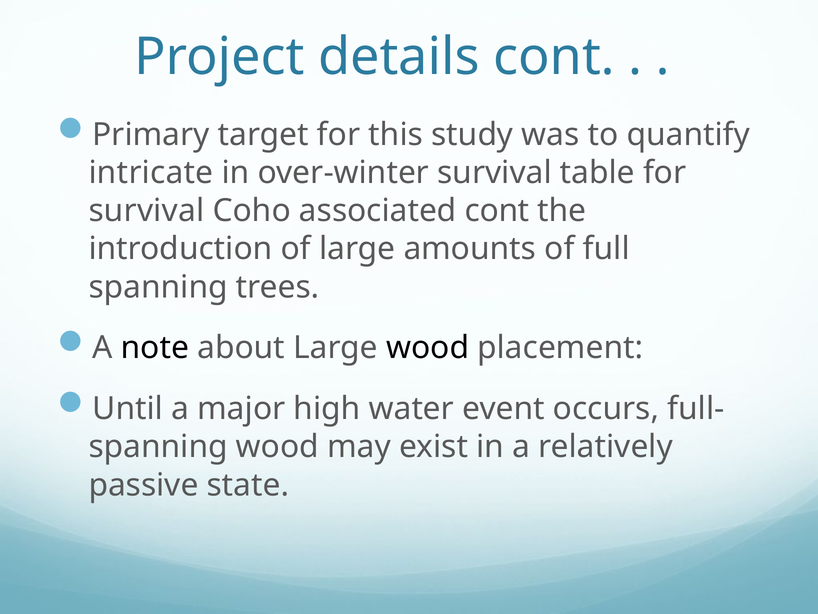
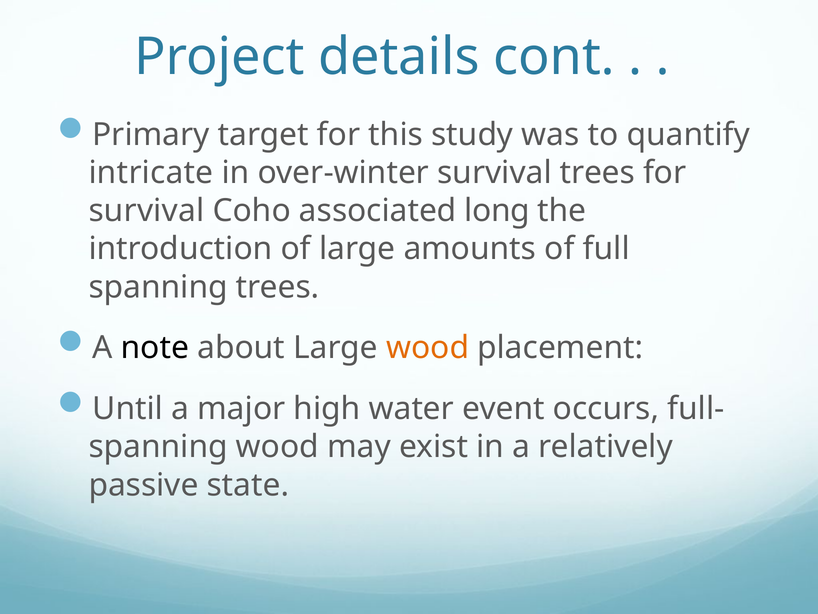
survival table: table -> trees (597, 173)
associated cont: cont -> long (497, 211)
wood colour: black -> orange (428, 348)
